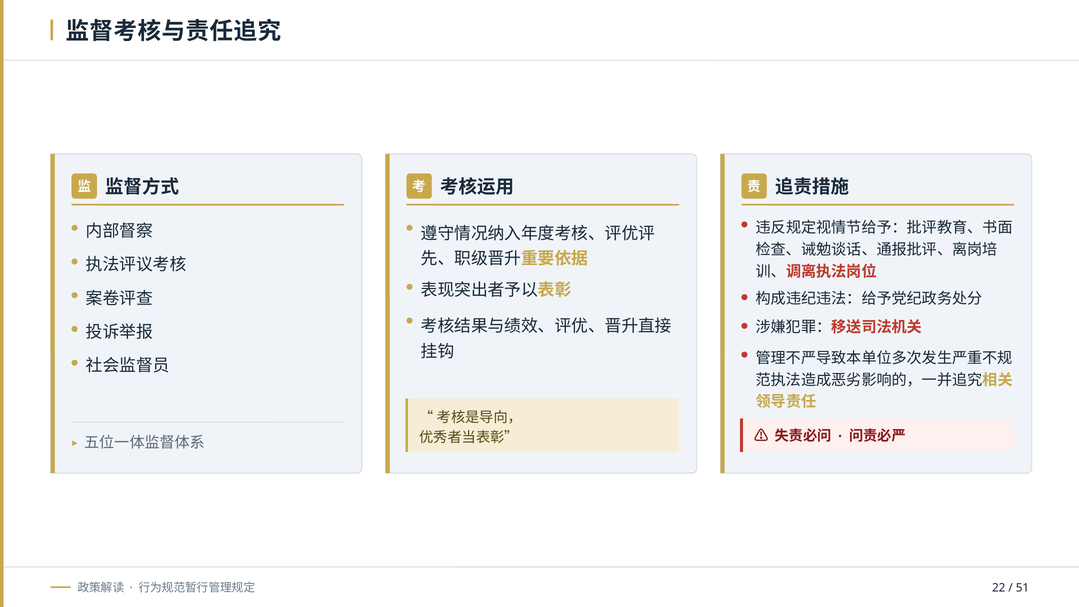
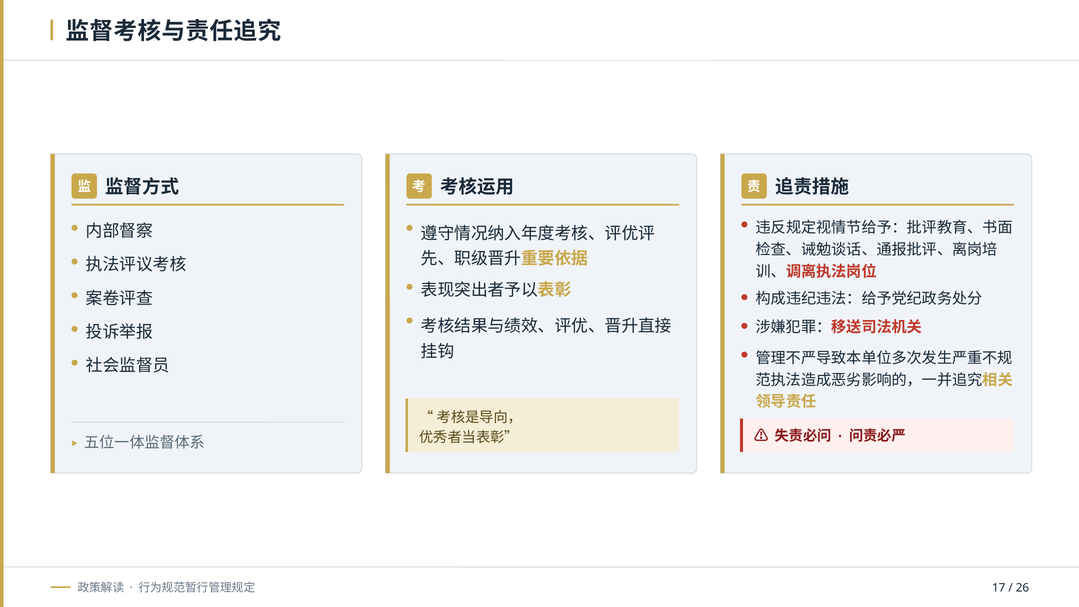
22: 22 -> 17 (999, 588)
51: 51 -> 26 (1022, 588)
